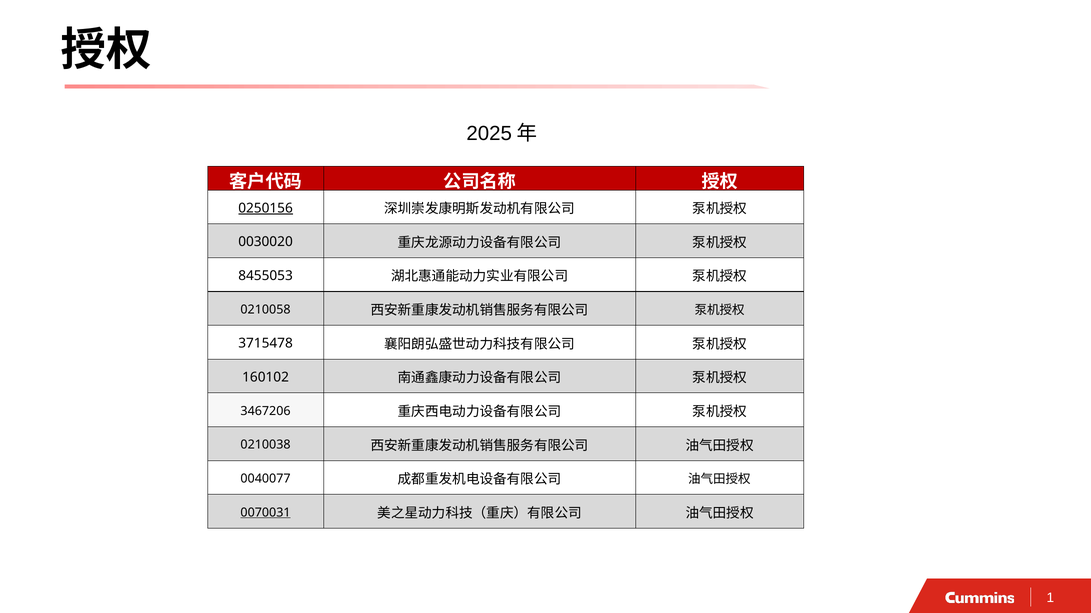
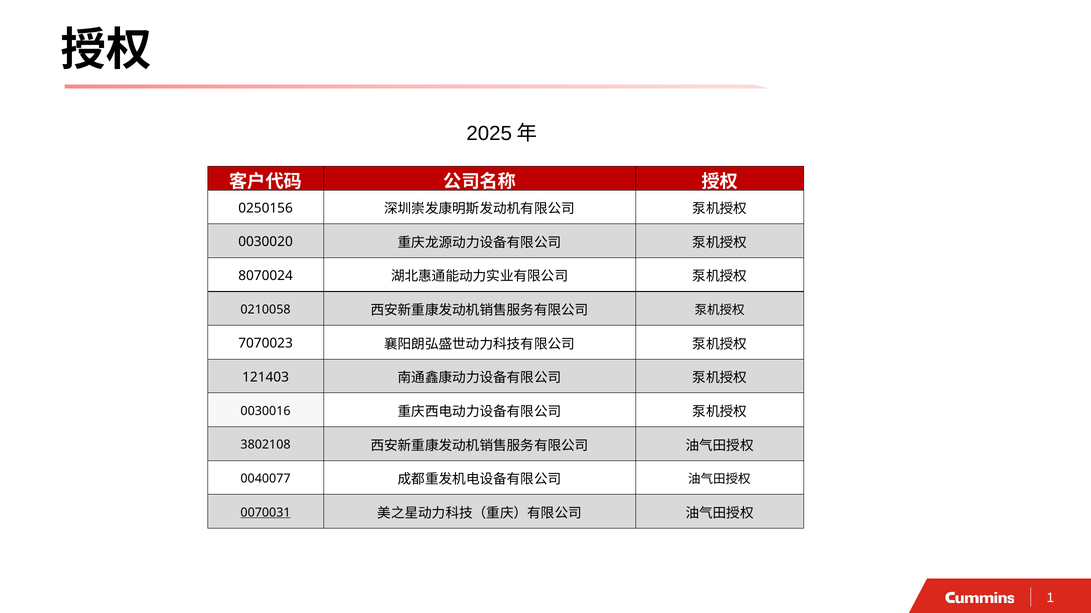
0250156 underline: present -> none (266, 208)
8455053: 8455053 -> 8070024 (266, 276)
3715478: 3715478 -> 7070023 (266, 344)
160102: 160102 -> 121403 (266, 378)
3467206: 3467206 -> 0030016 (266, 411)
0210038: 0210038 -> 3802108 (266, 445)
